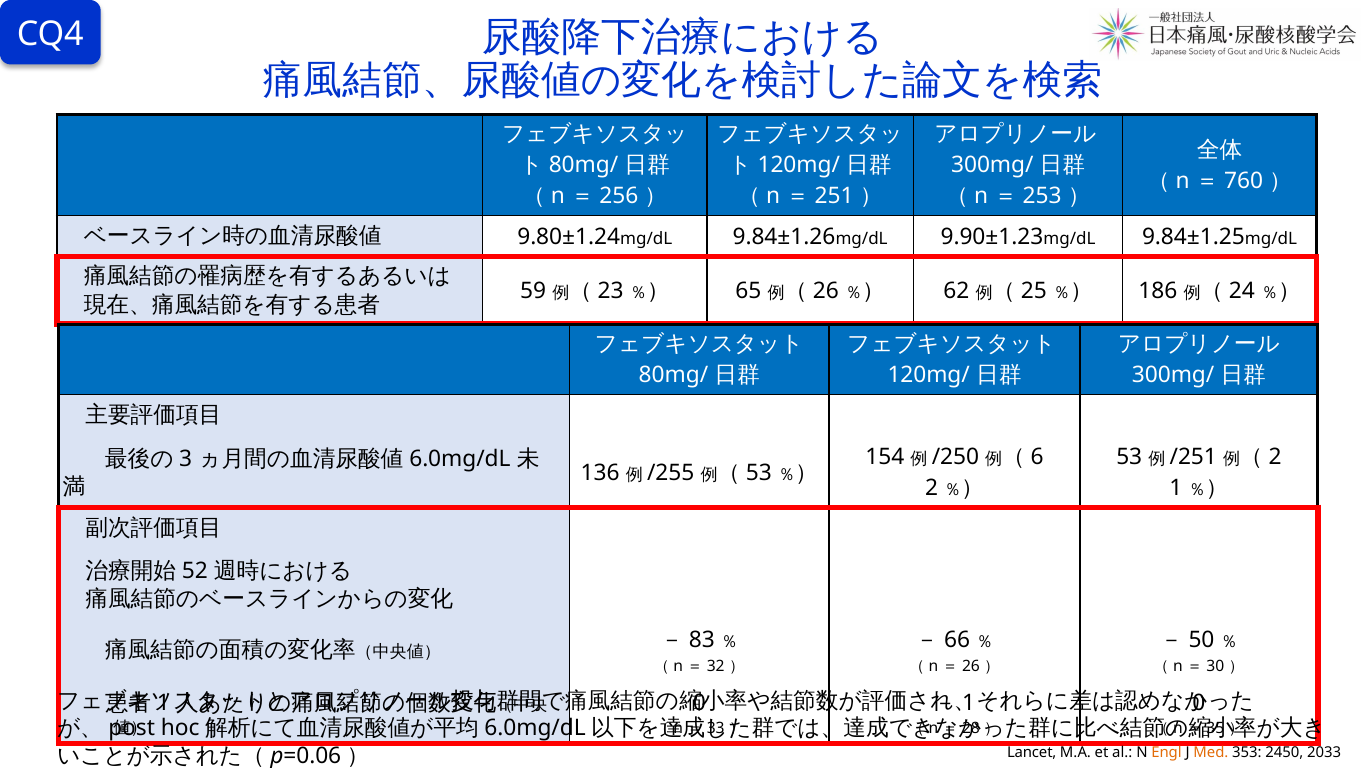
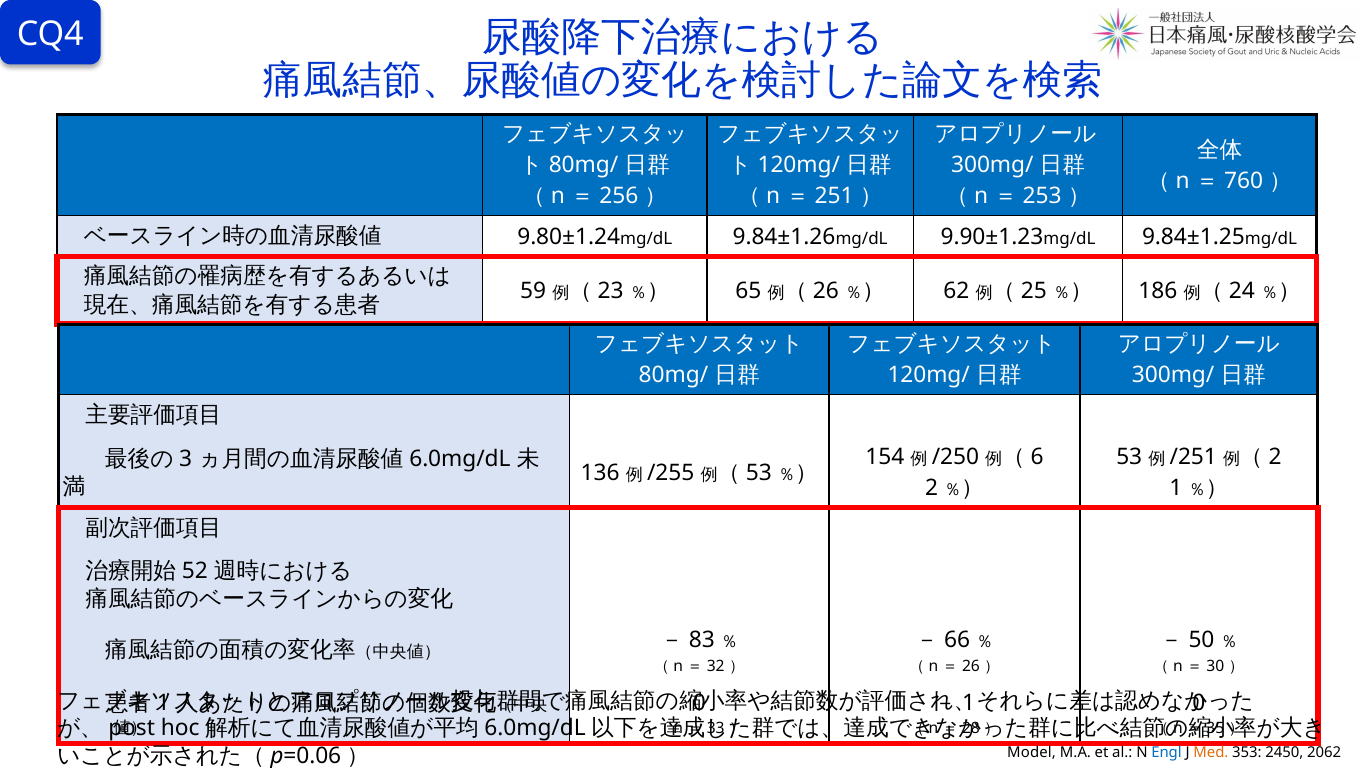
Lancet: Lancet -> Model (1032, 753)
Engl colour: orange -> blue (1166, 753)
2033: 2033 -> 2062 (1324, 753)
